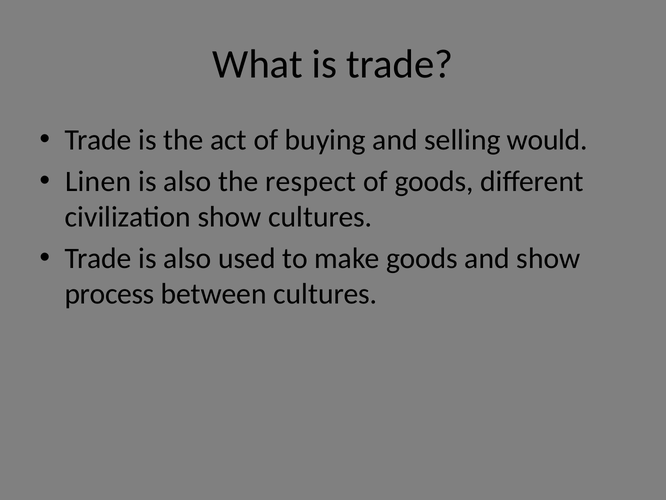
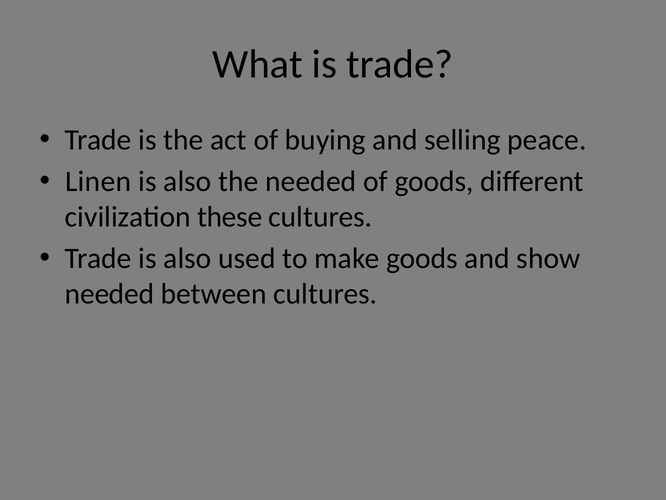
would: would -> peace (547, 140)
the respect: respect -> needed (311, 181)
civilization show: show -> these (230, 217)
process: process -> needed (110, 294)
